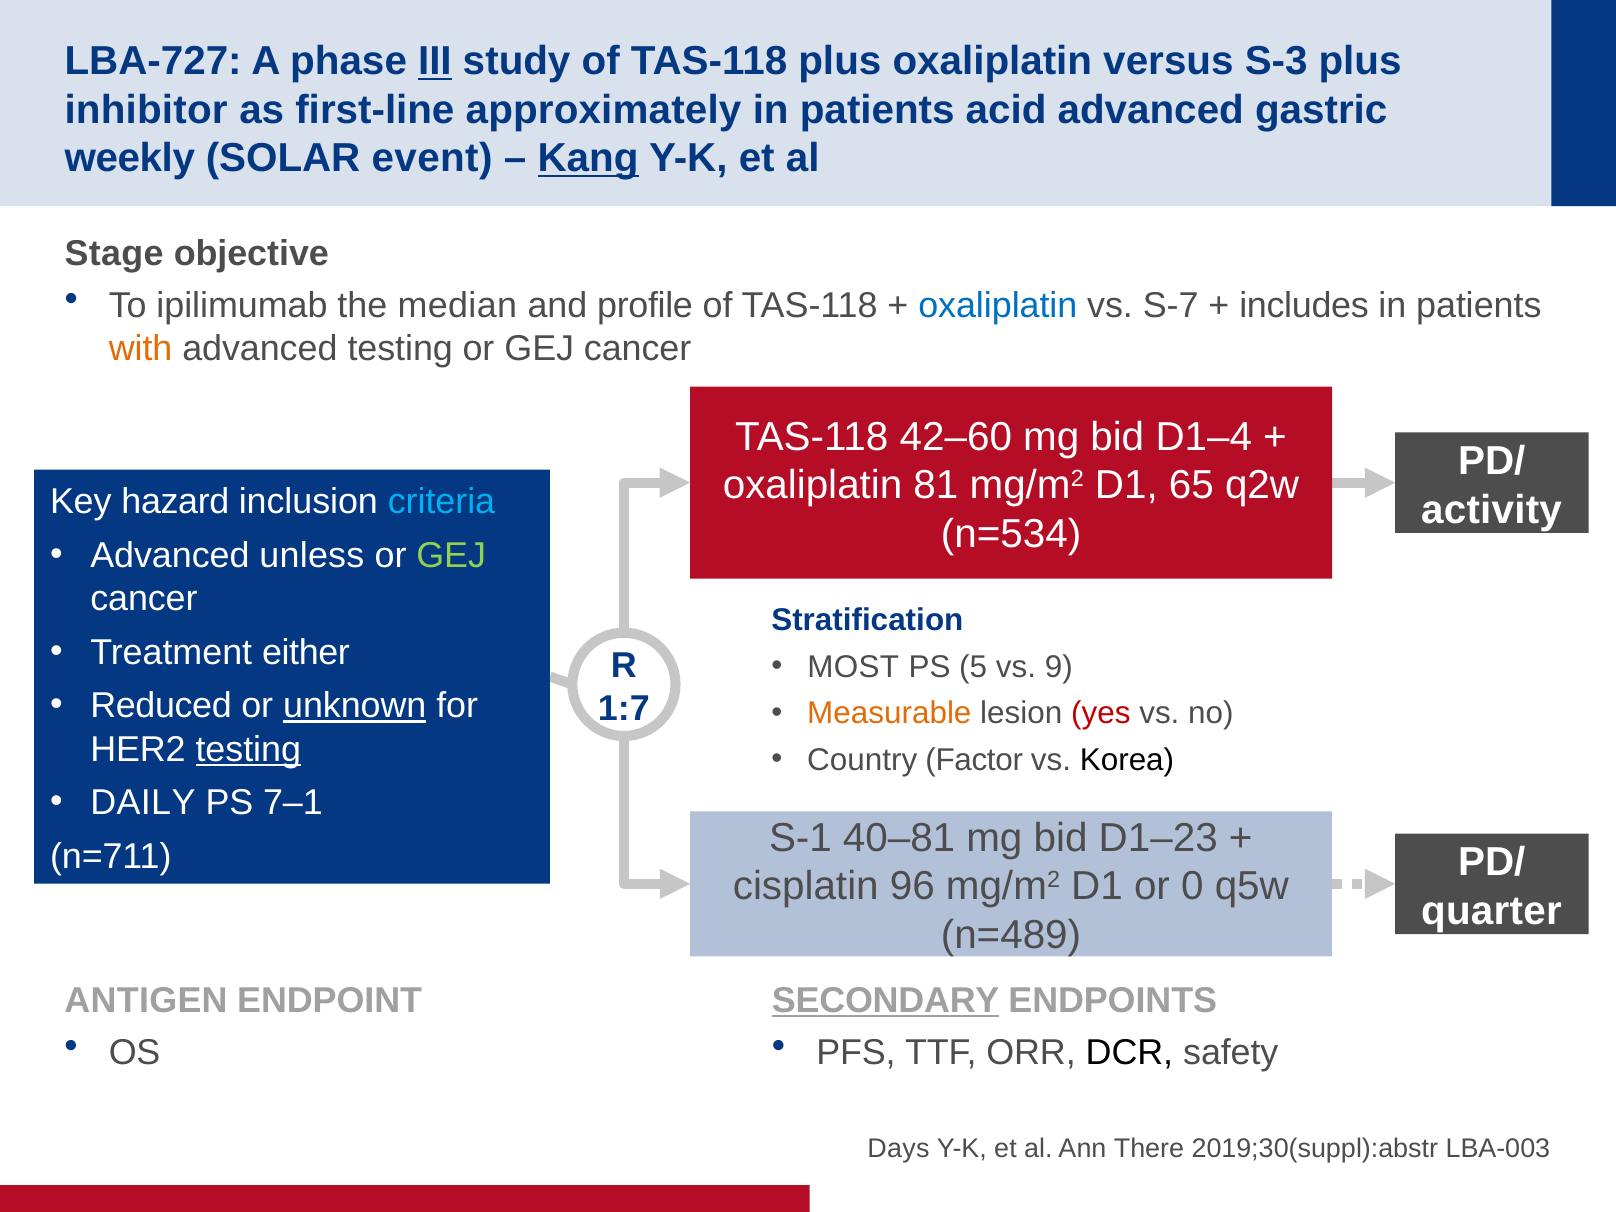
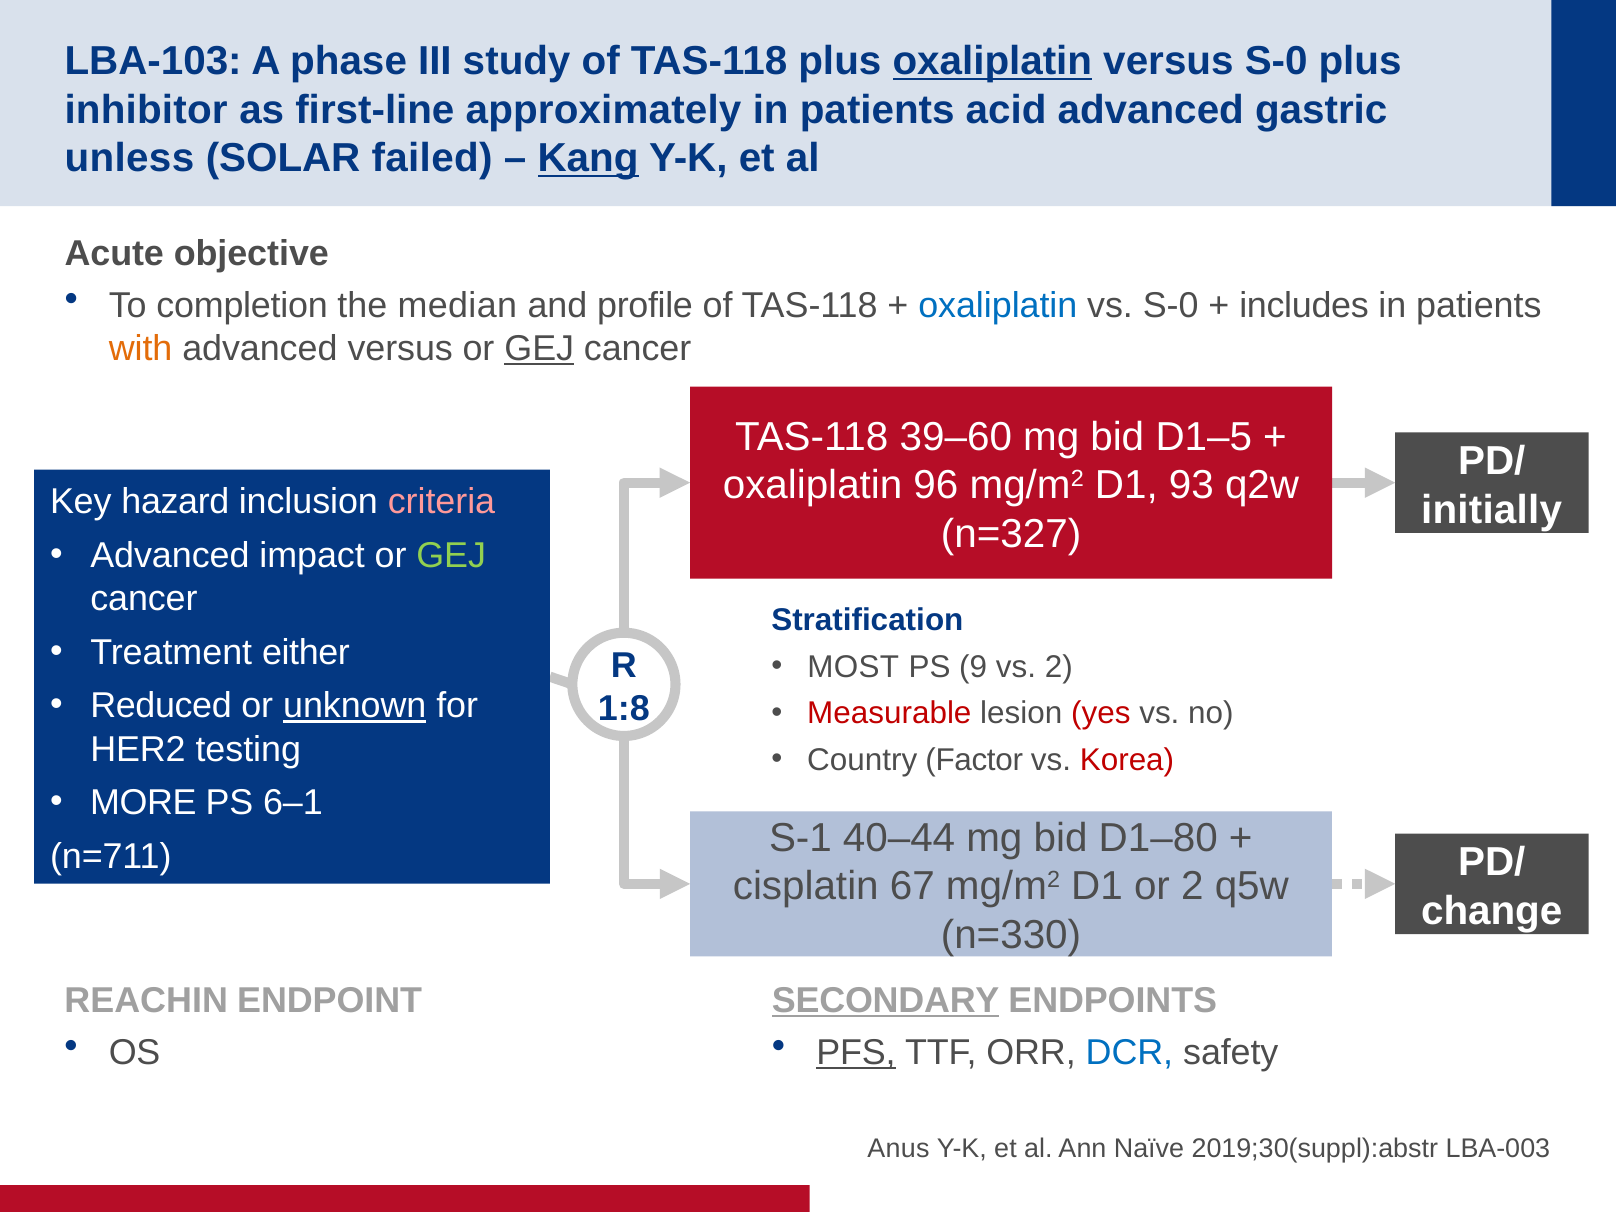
LBA-727: LBA-727 -> LBA-103 (153, 61)
III underline: present -> none (435, 61)
oxaliplatin underline: none -> present (992, 61)
versus S-3: S-3 -> S-0 (1276, 61)
weekly: weekly -> unless (129, 158)
event: event -> failed (432, 158)
Stage: Stage -> Acute (114, 254)
ipilimumab: ipilimumab -> completion (242, 306)
vs S-7: S-7 -> S-0 (1171, 306)
advanced testing: testing -> versus (400, 349)
GEJ underline: none -> present (539, 349)
42–60: 42–60 -> 39–60 (956, 437)
D1–4: D1–4 -> D1–5 (1204, 437)
81: 81 -> 96 (936, 485)
65: 65 -> 93 (1191, 485)
criteria colour: light blue -> pink (441, 502)
activity: activity -> initially (1492, 510)
n=534: n=534 -> n=327 (1011, 534)
unless: unless -> impact (312, 555)
5: 5 -> 9 (973, 667)
vs 9: 9 -> 2 (1059, 667)
1:7: 1:7 -> 1:8 (624, 708)
Measurable colour: orange -> red (889, 713)
testing underline: present -> none (248, 749)
Korea colour: black -> red (1127, 760)
DAILY: DAILY -> MORE (143, 803)
7–1: 7–1 -> 6–1 (293, 803)
40–81: 40–81 -> 40–44 (899, 838)
D1–23: D1–23 -> D1–80 (1158, 838)
96: 96 -> 67 (912, 887)
or 0: 0 -> 2 (1192, 887)
quarter: quarter -> change (1492, 911)
n=489: n=489 -> n=330 (1011, 935)
ANTIGEN: ANTIGEN -> REACHIN (146, 1001)
PFS underline: none -> present (856, 1052)
DCR colour: black -> blue (1129, 1052)
Days: Days -> Anus (898, 1149)
There: There -> Naïve (1149, 1149)
